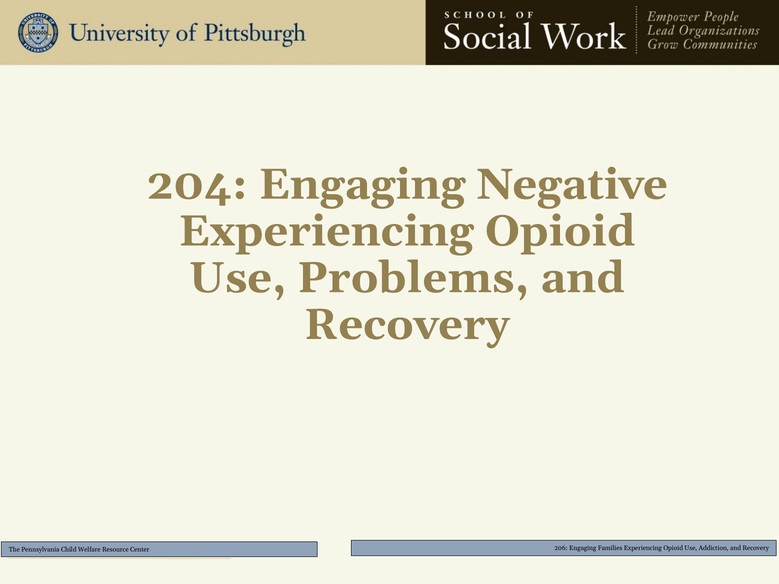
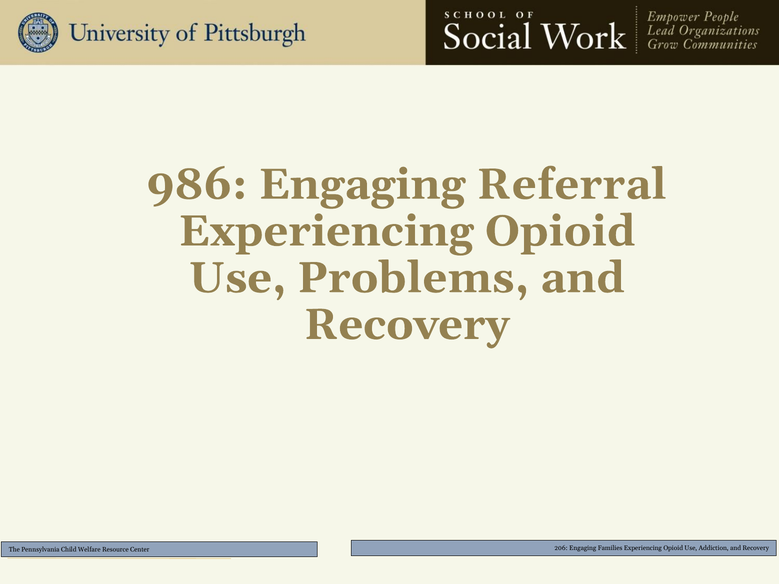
204: 204 -> 986 (197, 185)
Negative: Negative -> Referral (572, 185)
